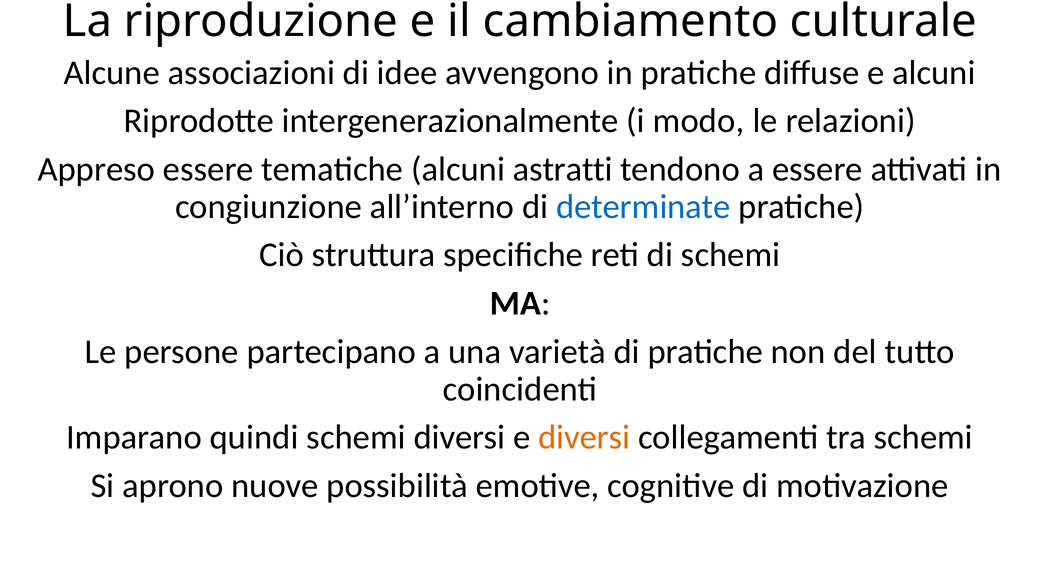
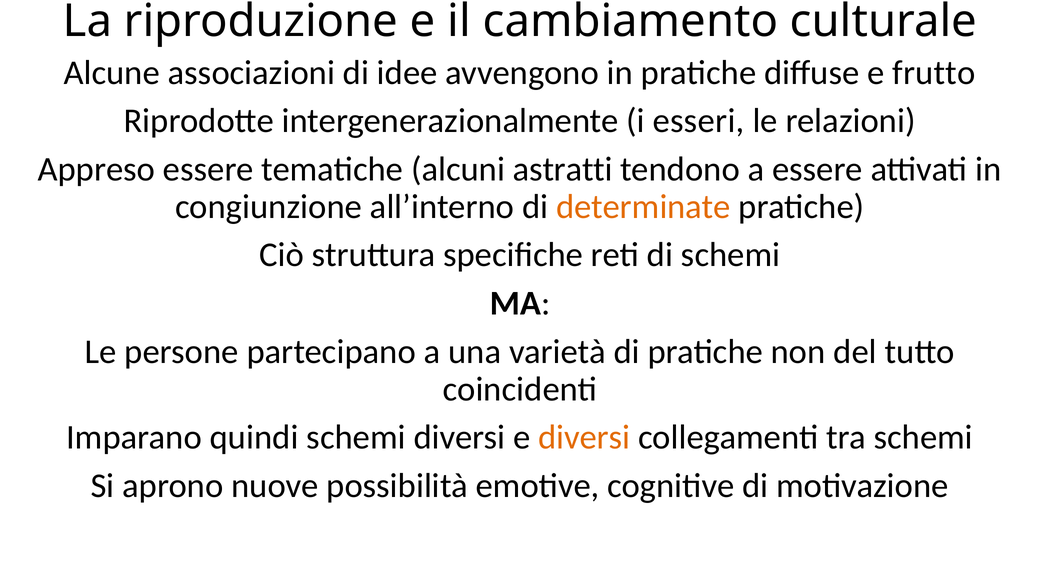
e alcuni: alcuni -> frutto (934, 73)
modo: modo -> esseri (699, 121)
determinate colour: blue -> orange (643, 207)
